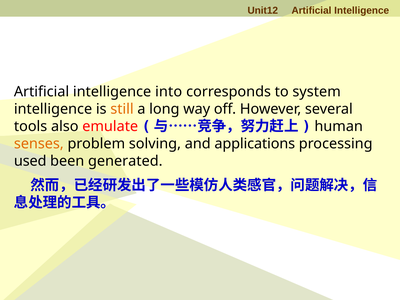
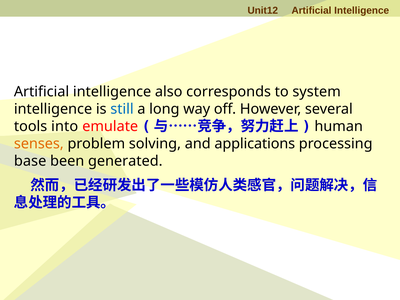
into: into -> also (169, 92)
still colour: orange -> blue (122, 109)
also: also -> into (65, 126)
used: used -> base (30, 161)
